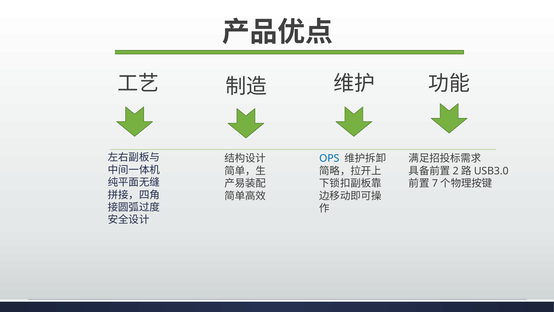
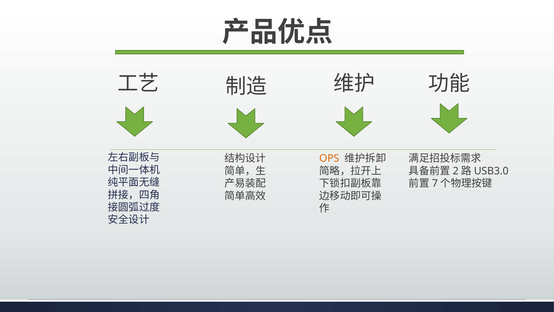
OPS colour: blue -> orange (329, 158)
